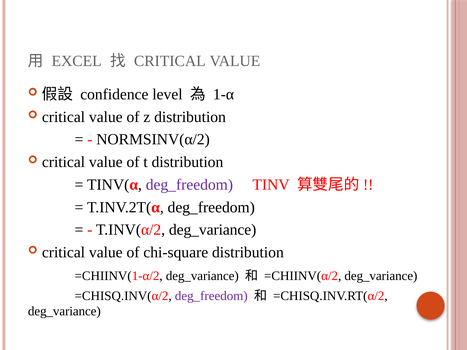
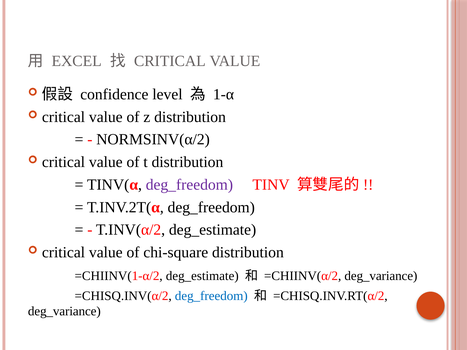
T.INV(α/2 deg_variance: deg_variance -> deg_estimate (213, 230)
=CHIINV(1-α/2 deg_variance: deg_variance -> deg_estimate (202, 276)
deg_freedom colour: purple -> blue (211, 296)
